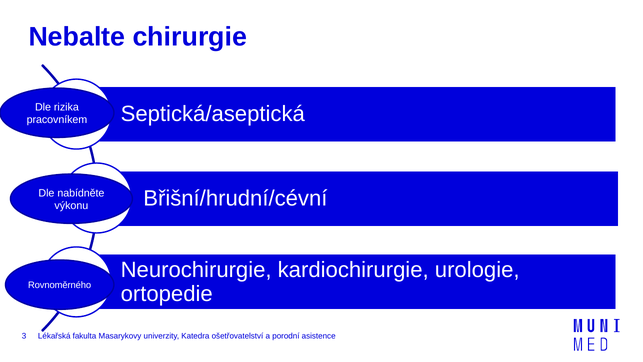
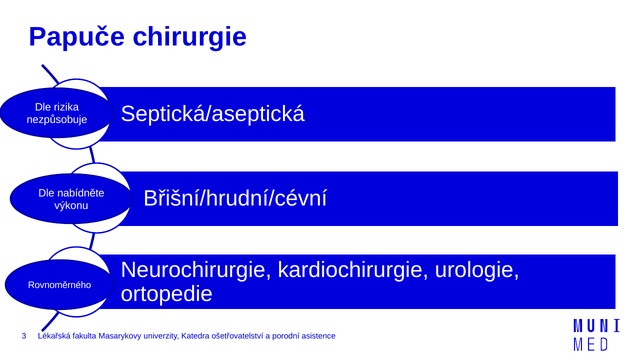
Nebalte: Nebalte -> Papuče (77, 37)
pracovníkem: pracovníkem -> nezpůsobuje (57, 120)
